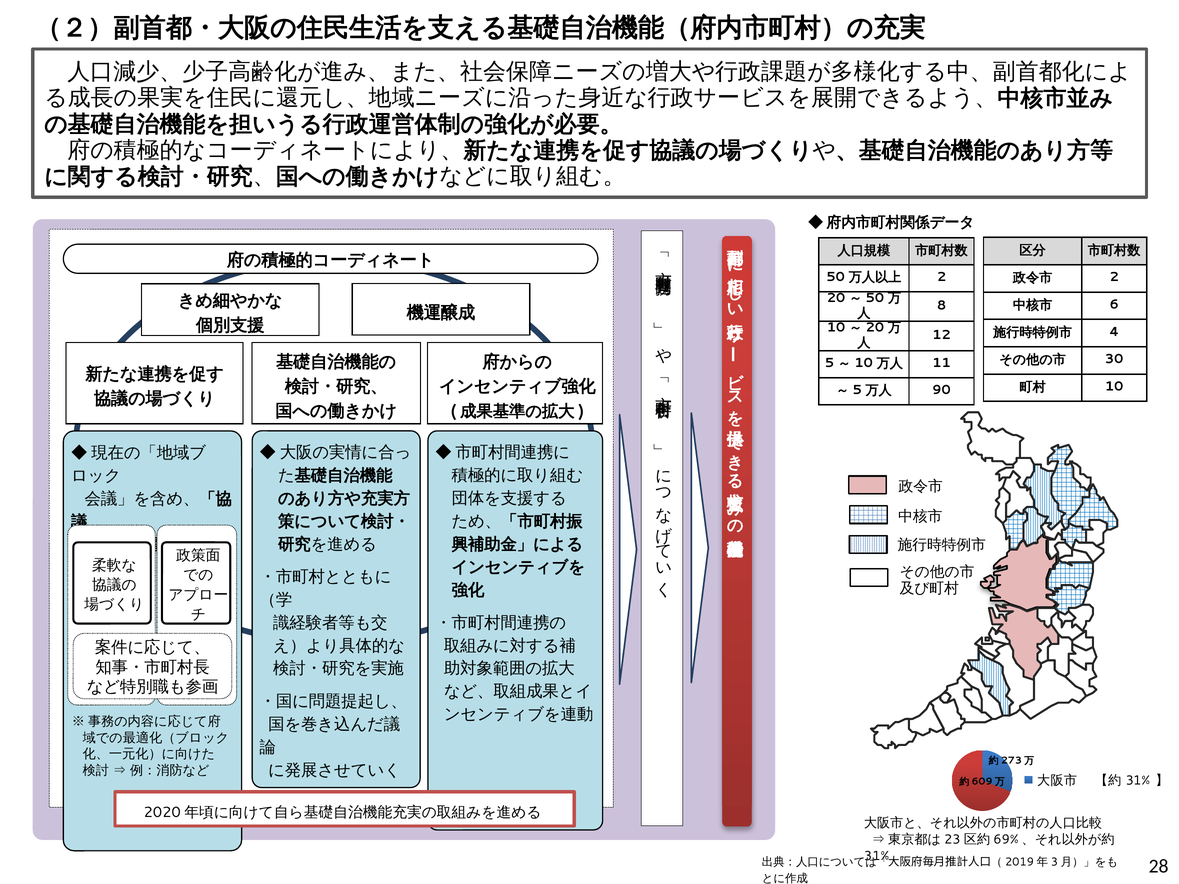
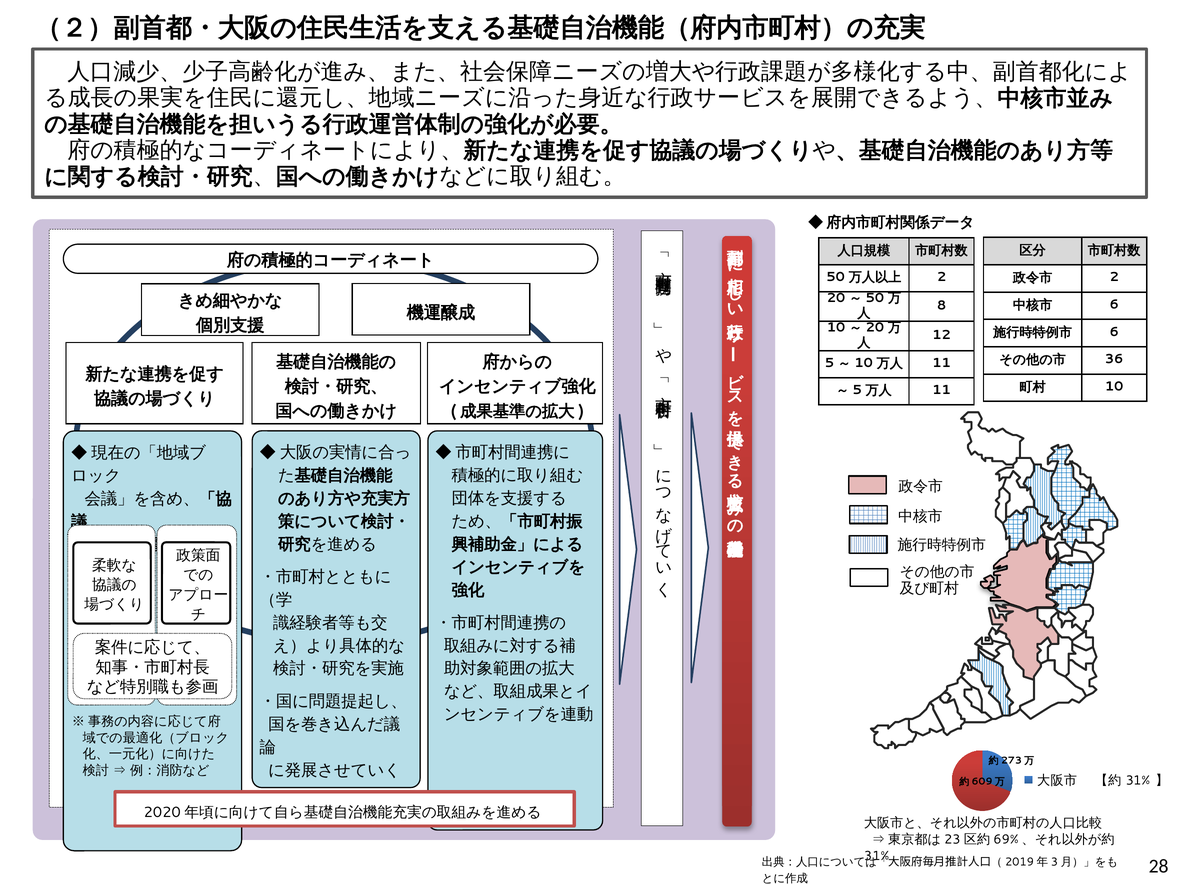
4: 4 -> 6 (1114, 332)
30: 30 -> 36 (1114, 359)
90: 90 -> 11 (941, 390)
